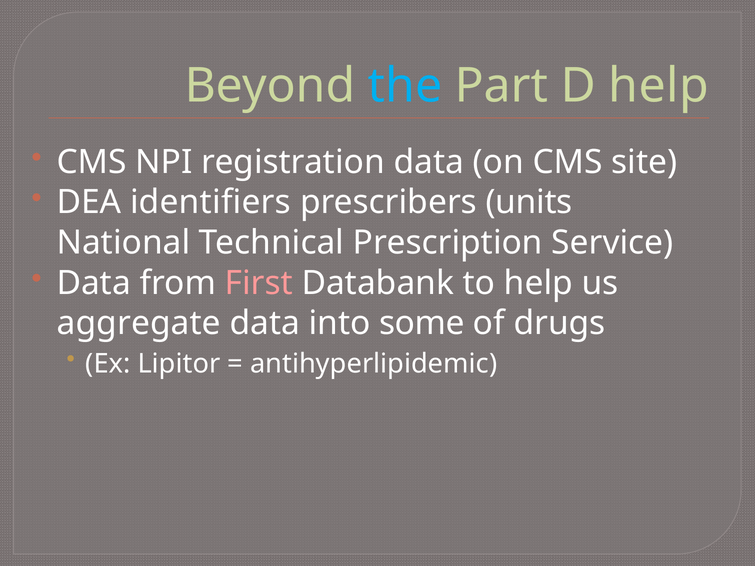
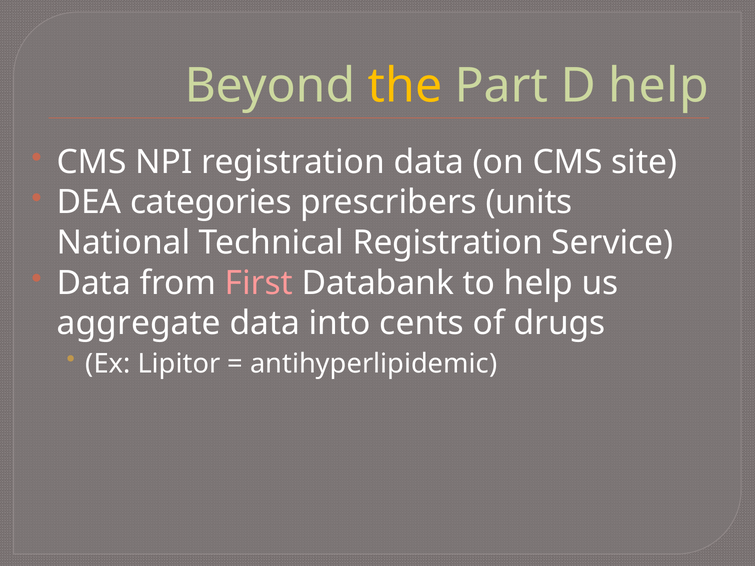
the colour: light blue -> yellow (405, 86)
identifiers: identifiers -> categories (211, 202)
Technical Prescription: Prescription -> Registration (448, 243)
some: some -> cents (422, 323)
